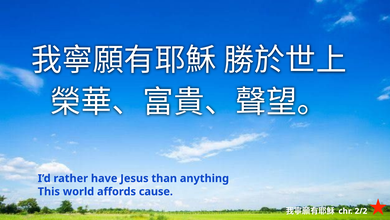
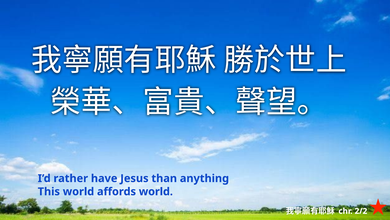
affords cause: cause -> world (156, 191)
